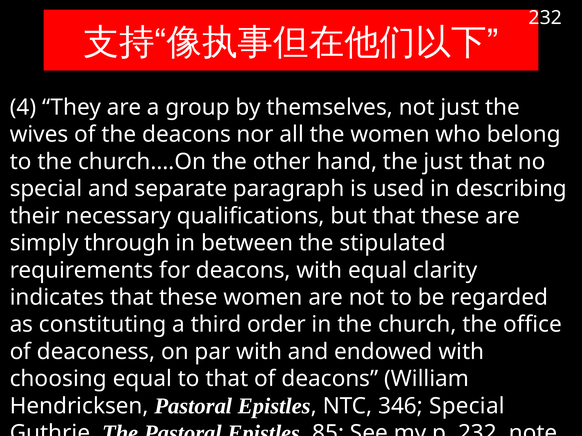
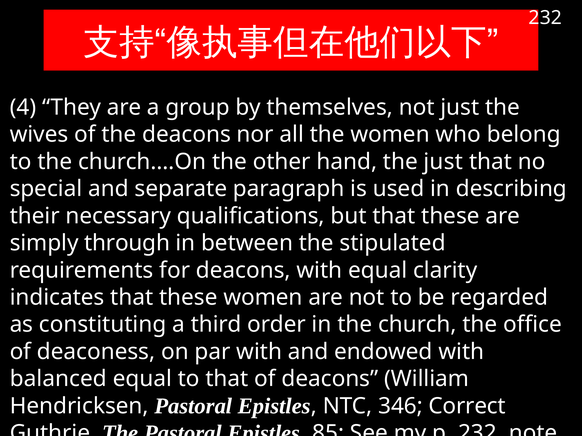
choosing: choosing -> balanced (58, 379)
346 Special: Special -> Correct (467, 406)
